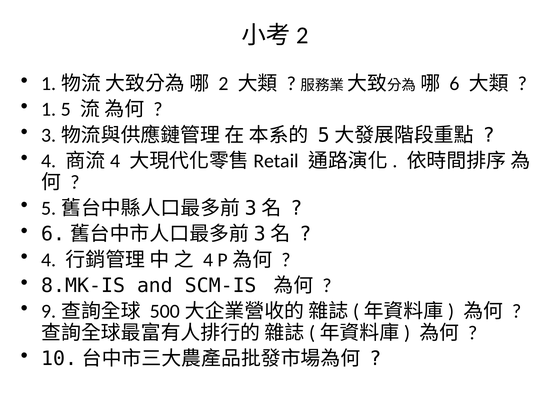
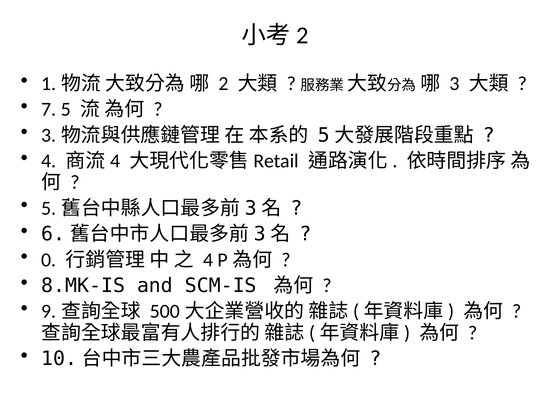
6: 6 -> 3 (455, 84)
1: 1 -> 7 (49, 110)
4: 4 -> 0 (49, 260)
